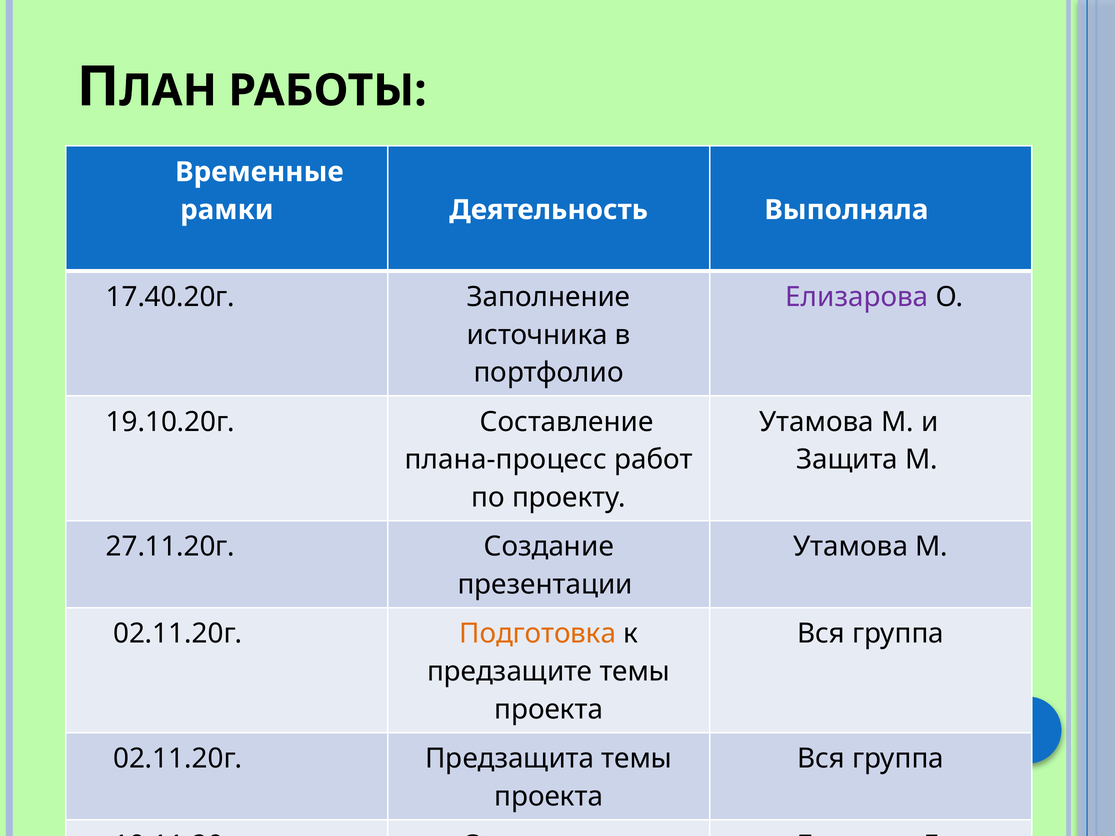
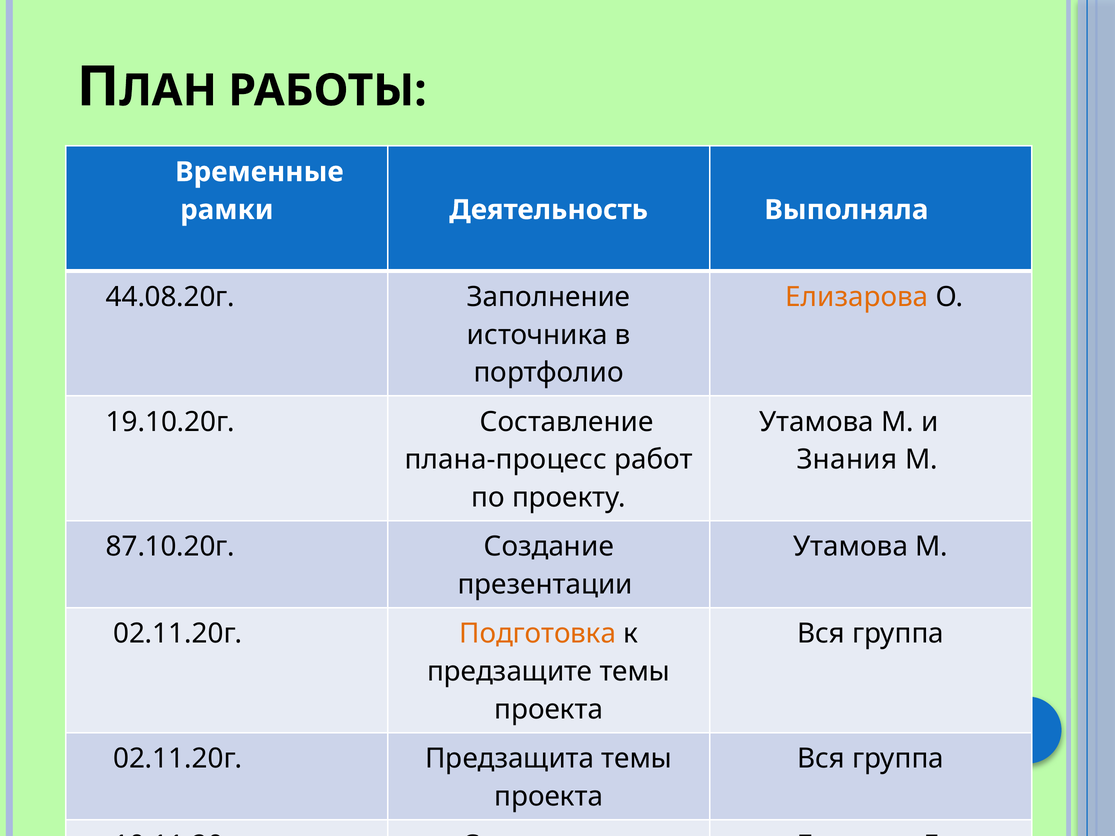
17.40.20г: 17.40.20г -> 44.08.20г (170, 297)
Елизарова colour: purple -> orange (857, 297)
Защита: Защита -> Знания (847, 460)
27.11.20г: 27.11.20г -> 87.10.20г (170, 547)
